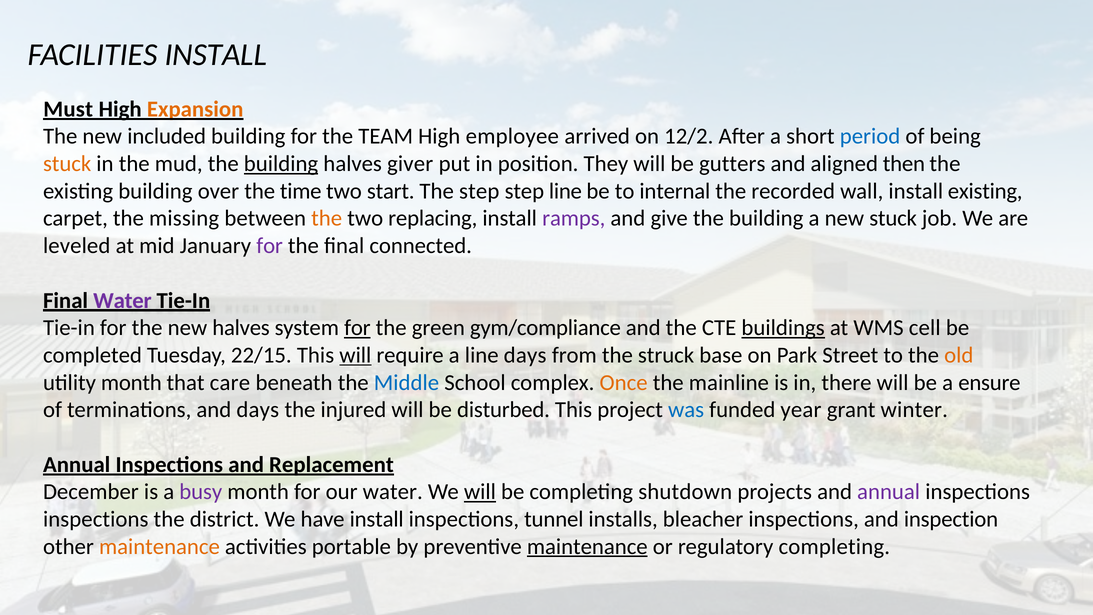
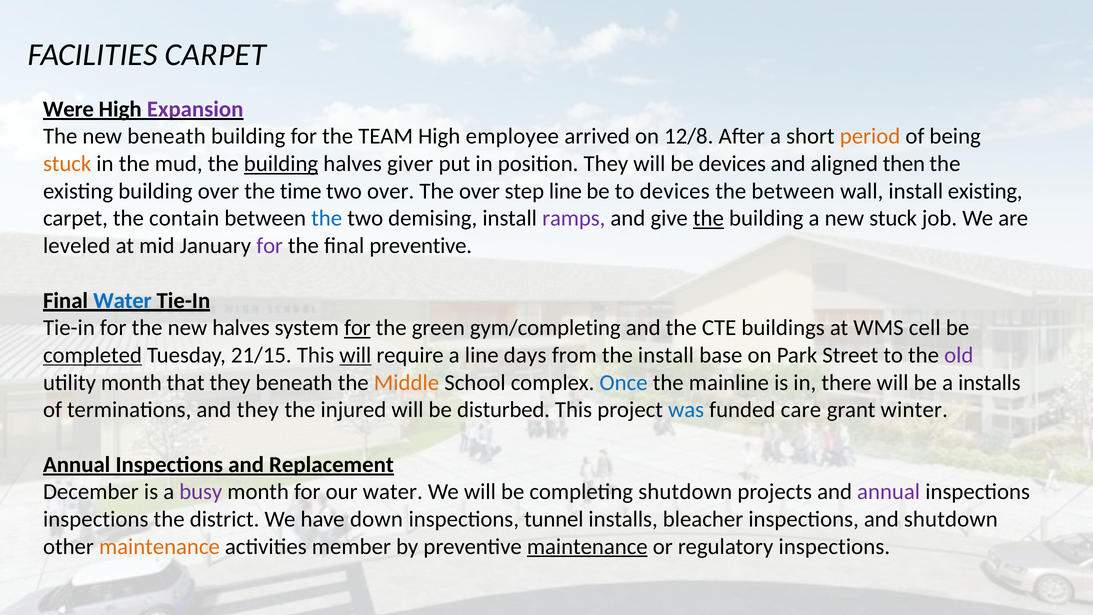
FACILITIES INSTALL: INSTALL -> CARPET (215, 55)
Must: Must -> Were (68, 109)
Expansion colour: orange -> purple (195, 109)
new included: included -> beneath (167, 136)
12/2: 12/2 -> 12/8 (689, 136)
period colour: blue -> orange (870, 136)
be gutters: gutters -> devices (732, 164)
two start: start -> over (391, 191)
The step: step -> over (479, 191)
to internal: internal -> devices (675, 191)
the recorded: recorded -> between (793, 191)
missing: missing -> contain (184, 218)
the colour: orange -> blue (327, 218)
replacing: replacing -> demising (433, 218)
the underline: none -> present (708, 218)
final connected: connected -> preventive (421, 246)
Water colour: purple -> blue (122, 300)
gym/compliance: gym/compliance -> gym/completing (545, 328)
buildings underline: present -> none (783, 328)
completed underline: none -> present (92, 355)
22/15: 22/15 -> 21/15 (261, 355)
the struck: struck -> install (666, 355)
old colour: orange -> purple (959, 355)
that care: care -> they (230, 382)
Middle colour: blue -> orange (406, 382)
Once colour: orange -> blue (624, 382)
a ensure: ensure -> installs (989, 382)
and days: days -> they (258, 410)
year: year -> care (801, 410)
will underline: present -> none (480, 492)
have install: install -> down (376, 519)
and inspection: inspection -> shutdown (951, 519)
portable: portable -> member (351, 546)
regulatory completing: completing -> inspections (834, 546)
